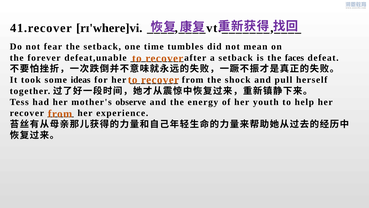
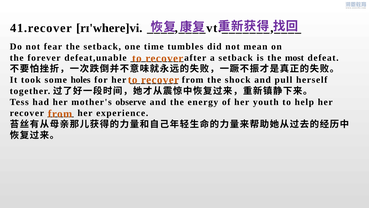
faces: faces -> most (294, 58)
ideas: ideas -> holes (81, 80)
